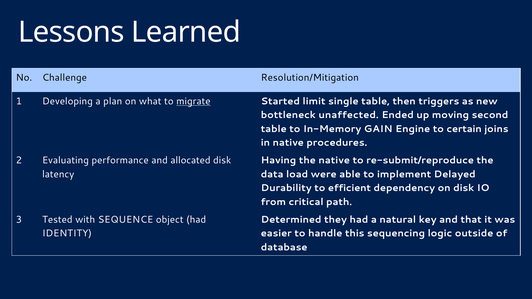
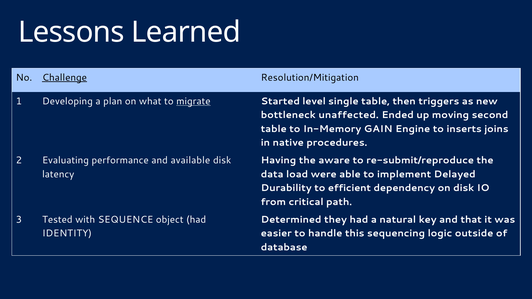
Challenge underline: none -> present (65, 78)
limit: limit -> level (314, 101)
certain: certain -> inserts (464, 129)
allocated: allocated -> available (190, 161)
the native: native -> aware (334, 161)
